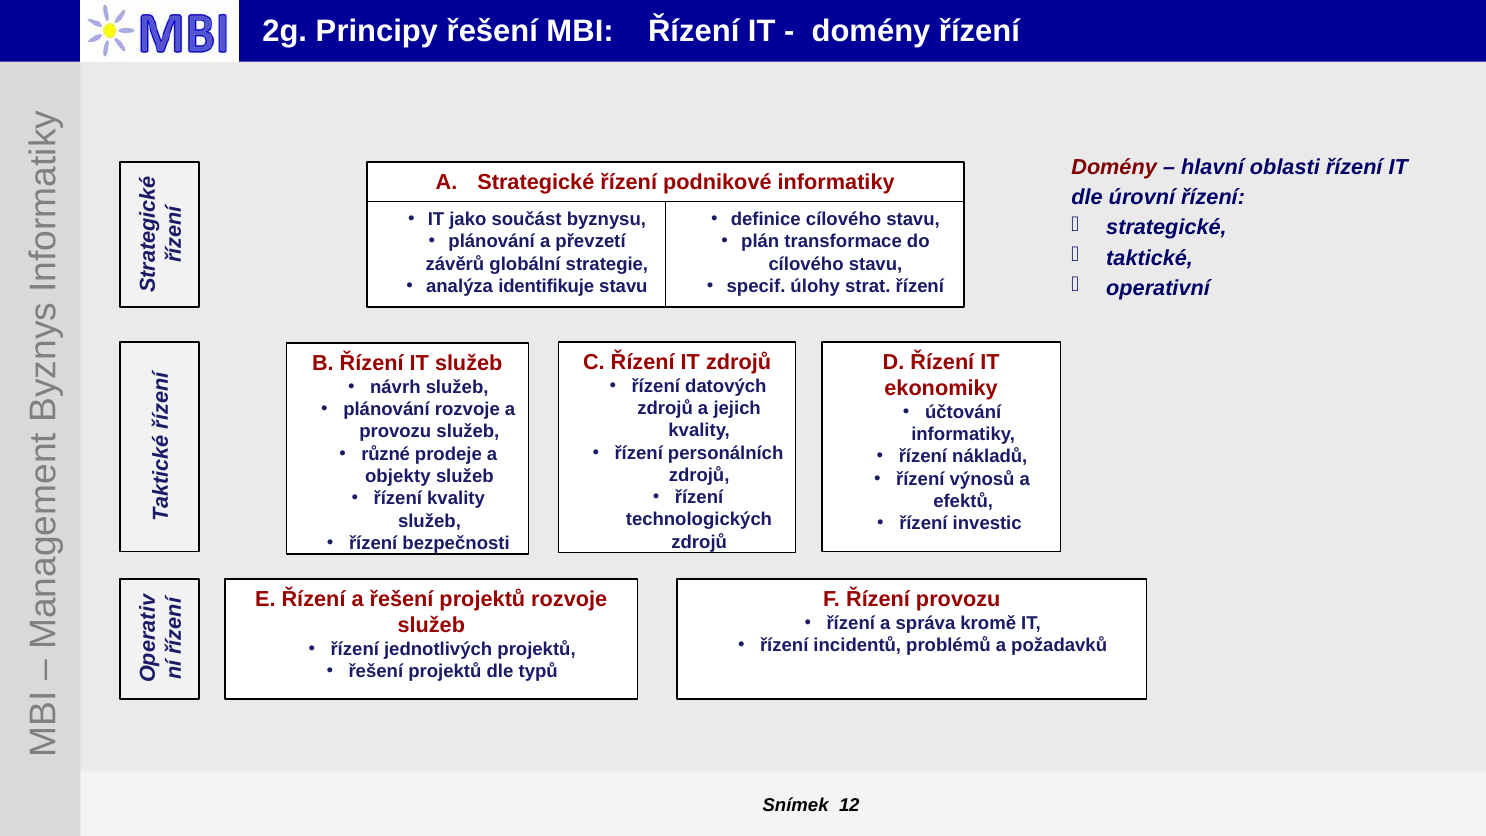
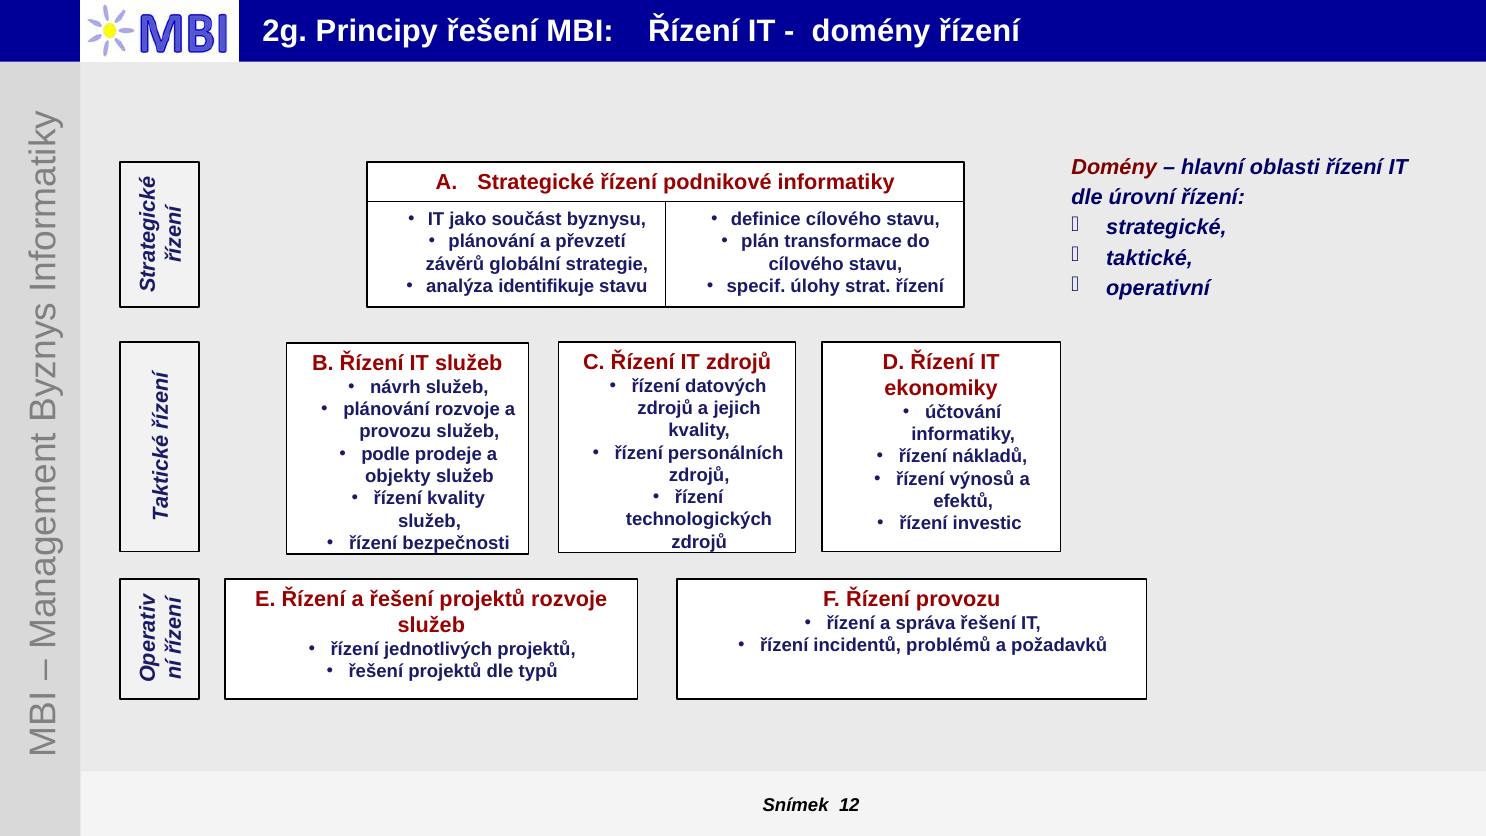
různé: různé -> podle (386, 454)
správa kromě: kromě -> řešení (988, 623)
